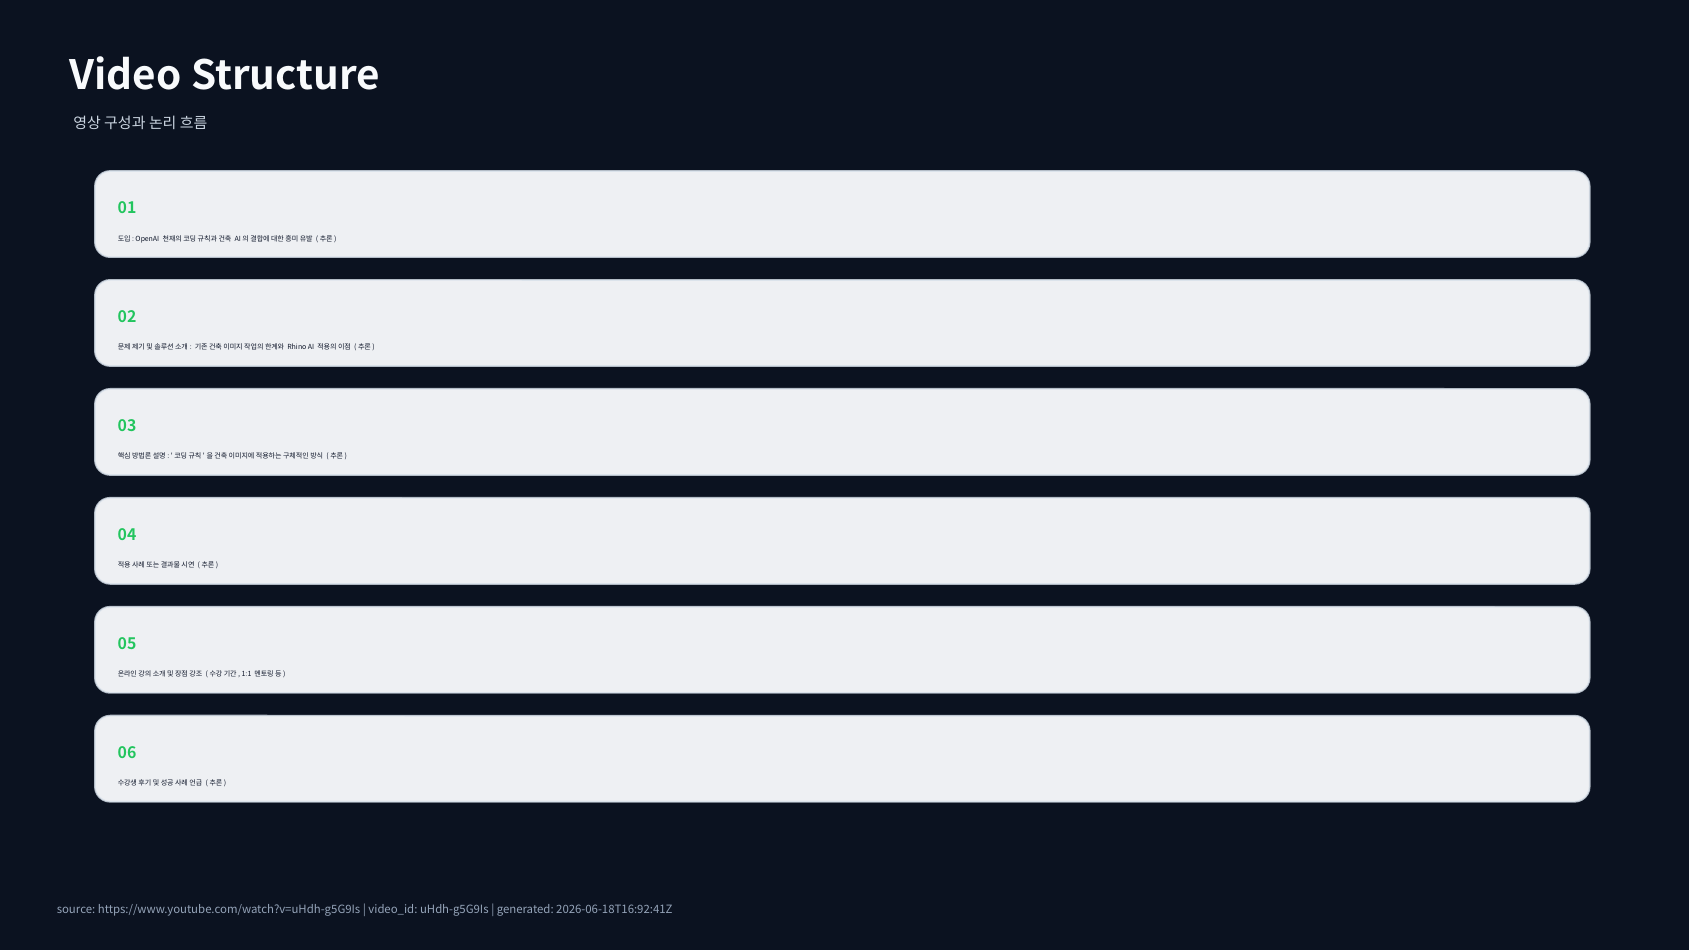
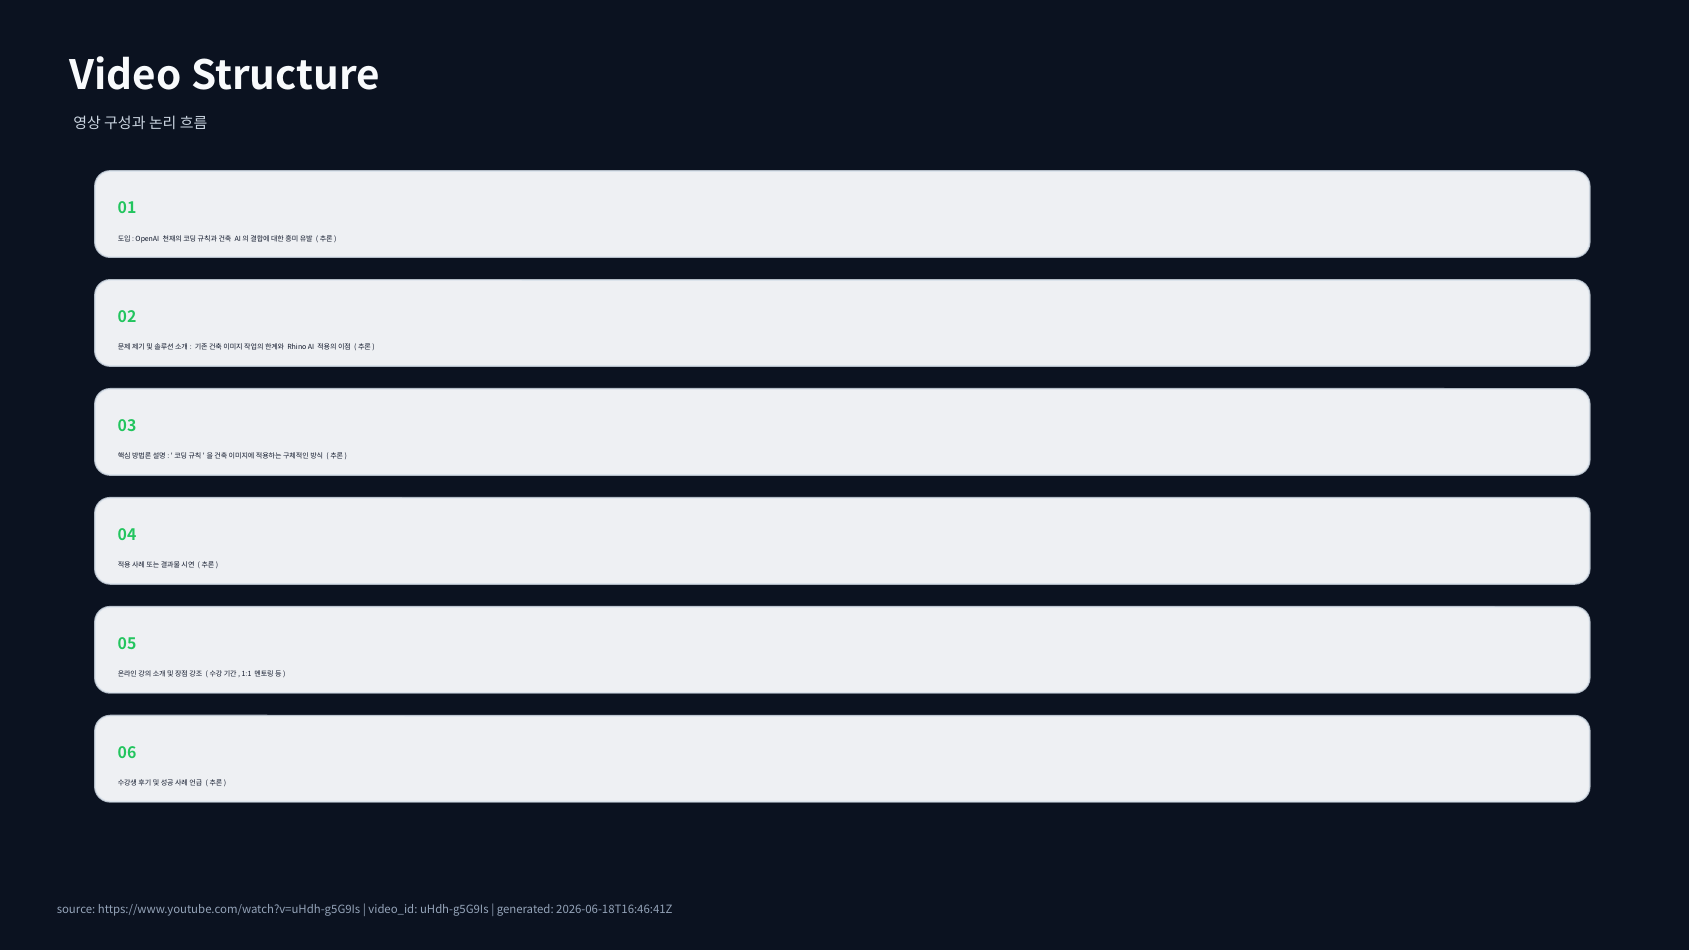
2026-06-18T16:92:41Z: 2026-06-18T16:92:41Z -> 2026-06-18T16:46:41Z (614, 910)
